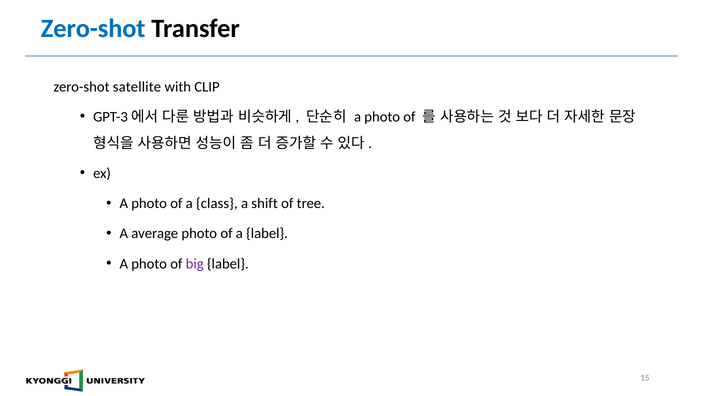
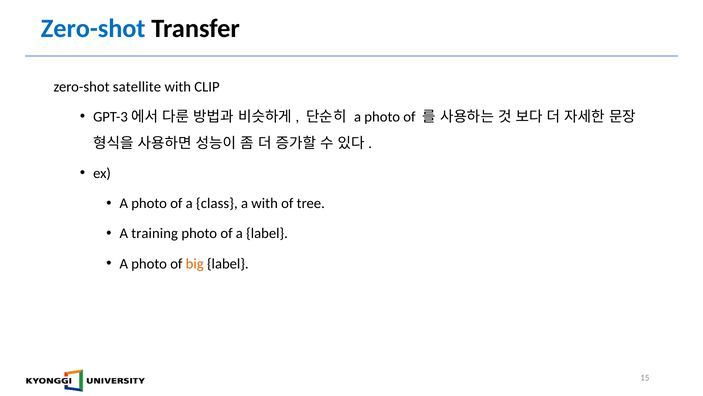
a shift: shift -> with (265, 203)
average: average -> training (155, 233)
big colour: purple -> orange (195, 263)
